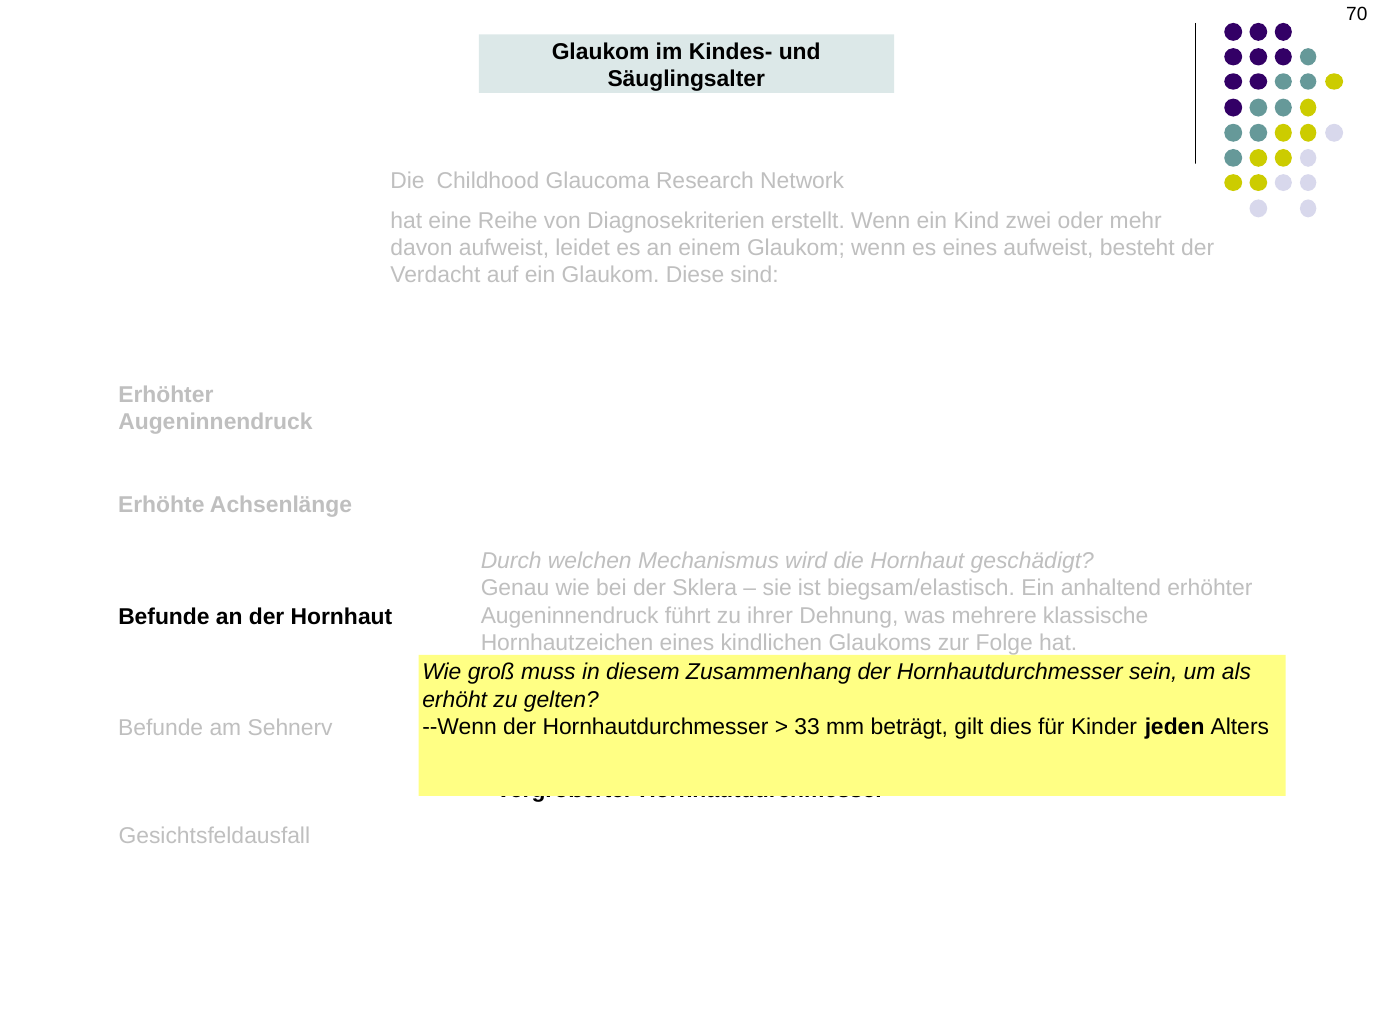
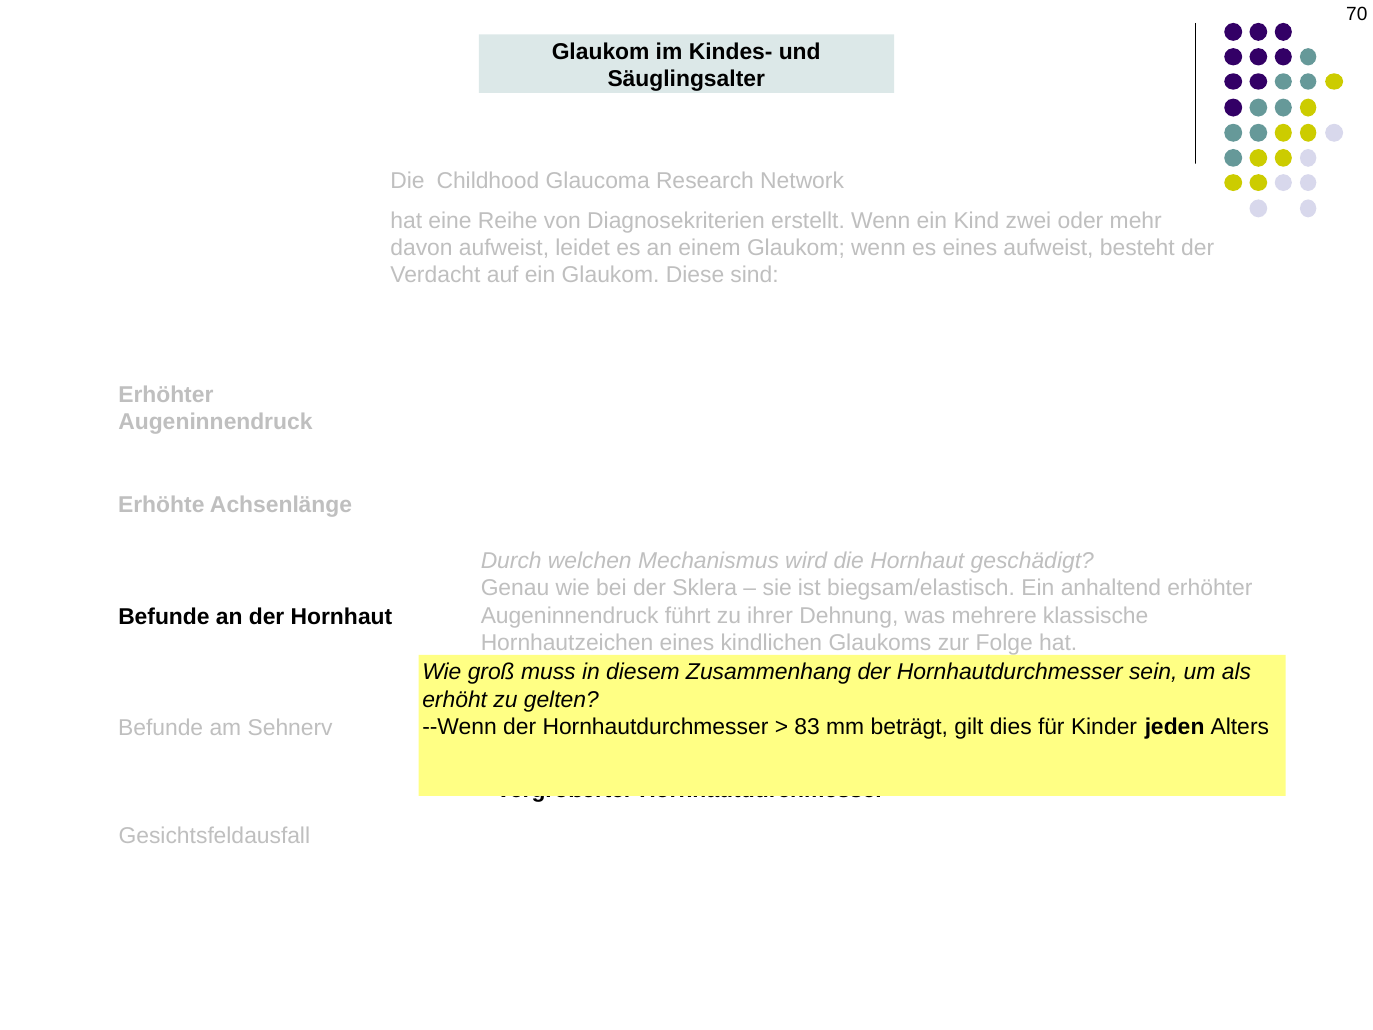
33: 33 -> 83 (807, 727)
